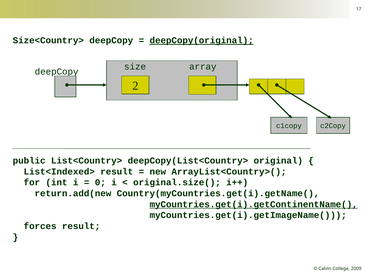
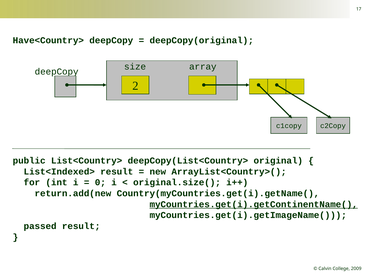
Size<Country>: Size<Country> -> Have<Country> (48, 41)
deepCopy(original underline: present -> none (202, 41)
forces: forces -> passed (40, 227)
